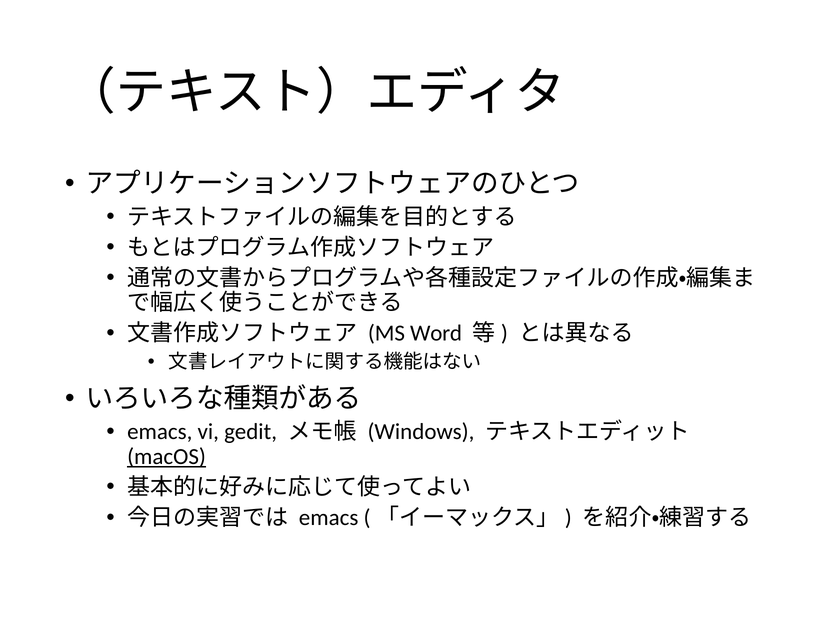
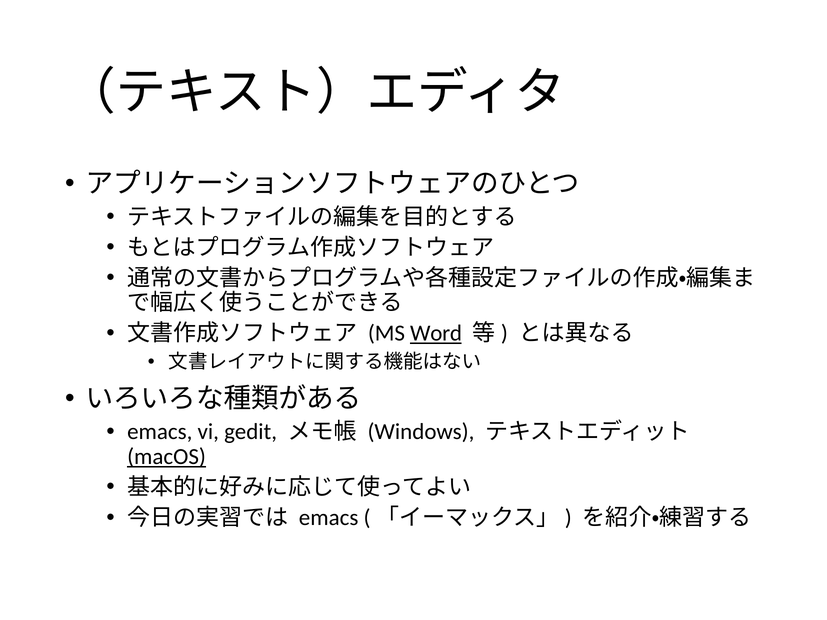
Word underline: none -> present (436, 333)
